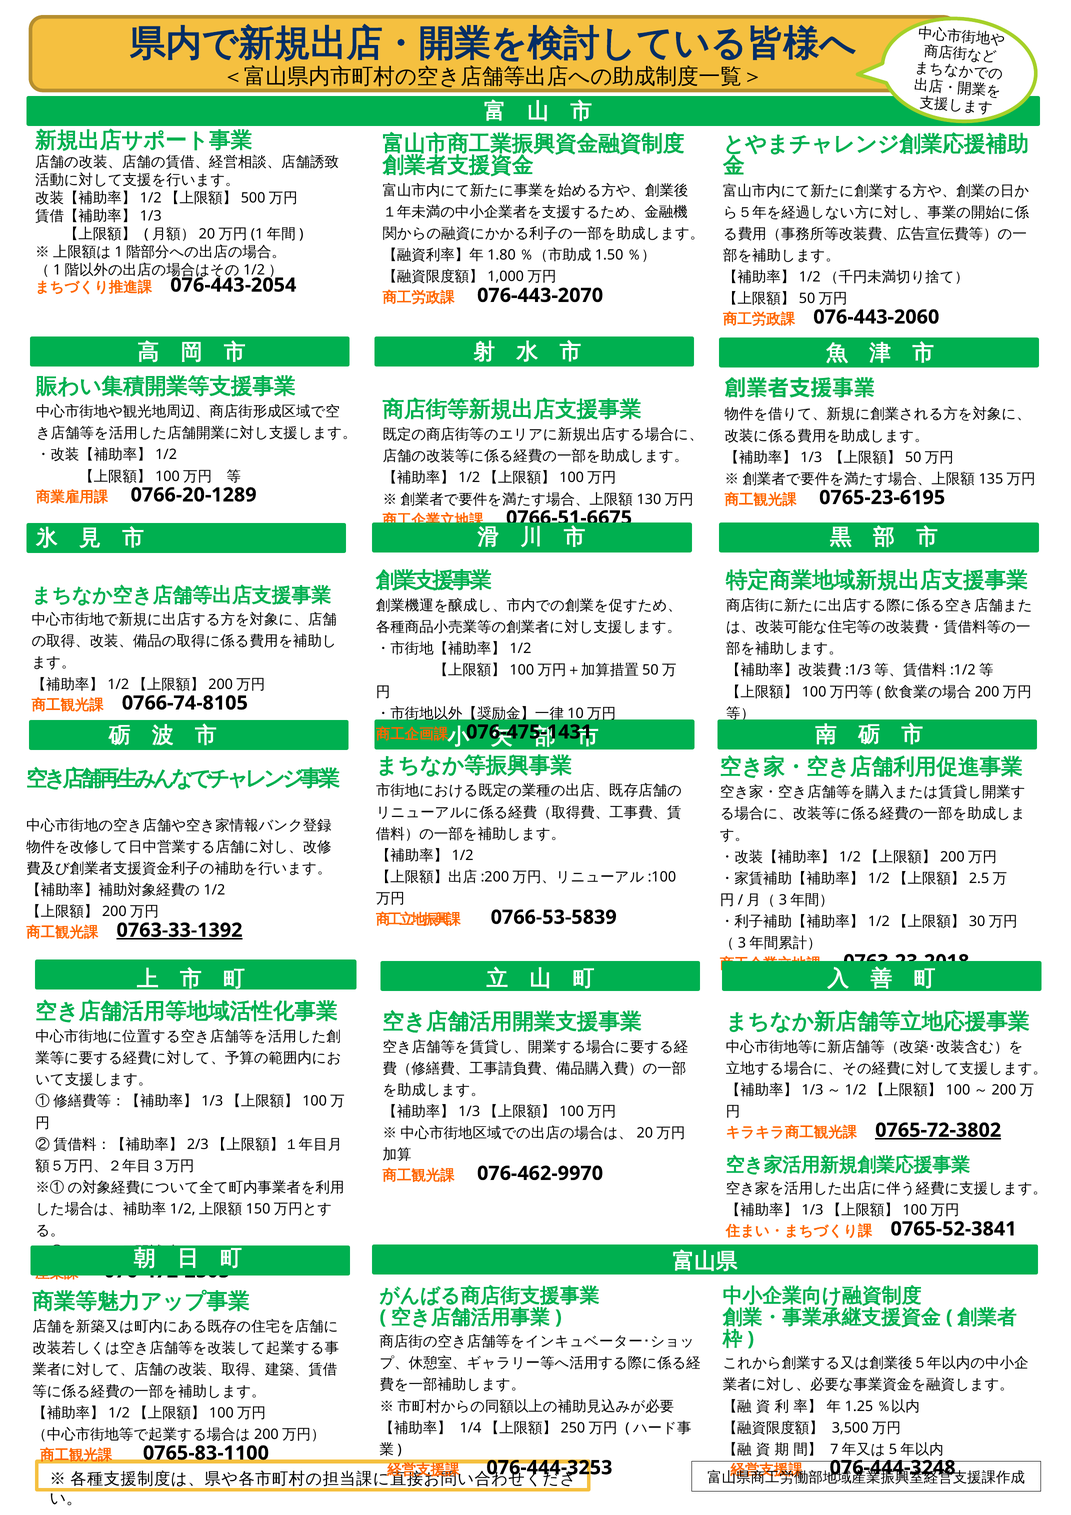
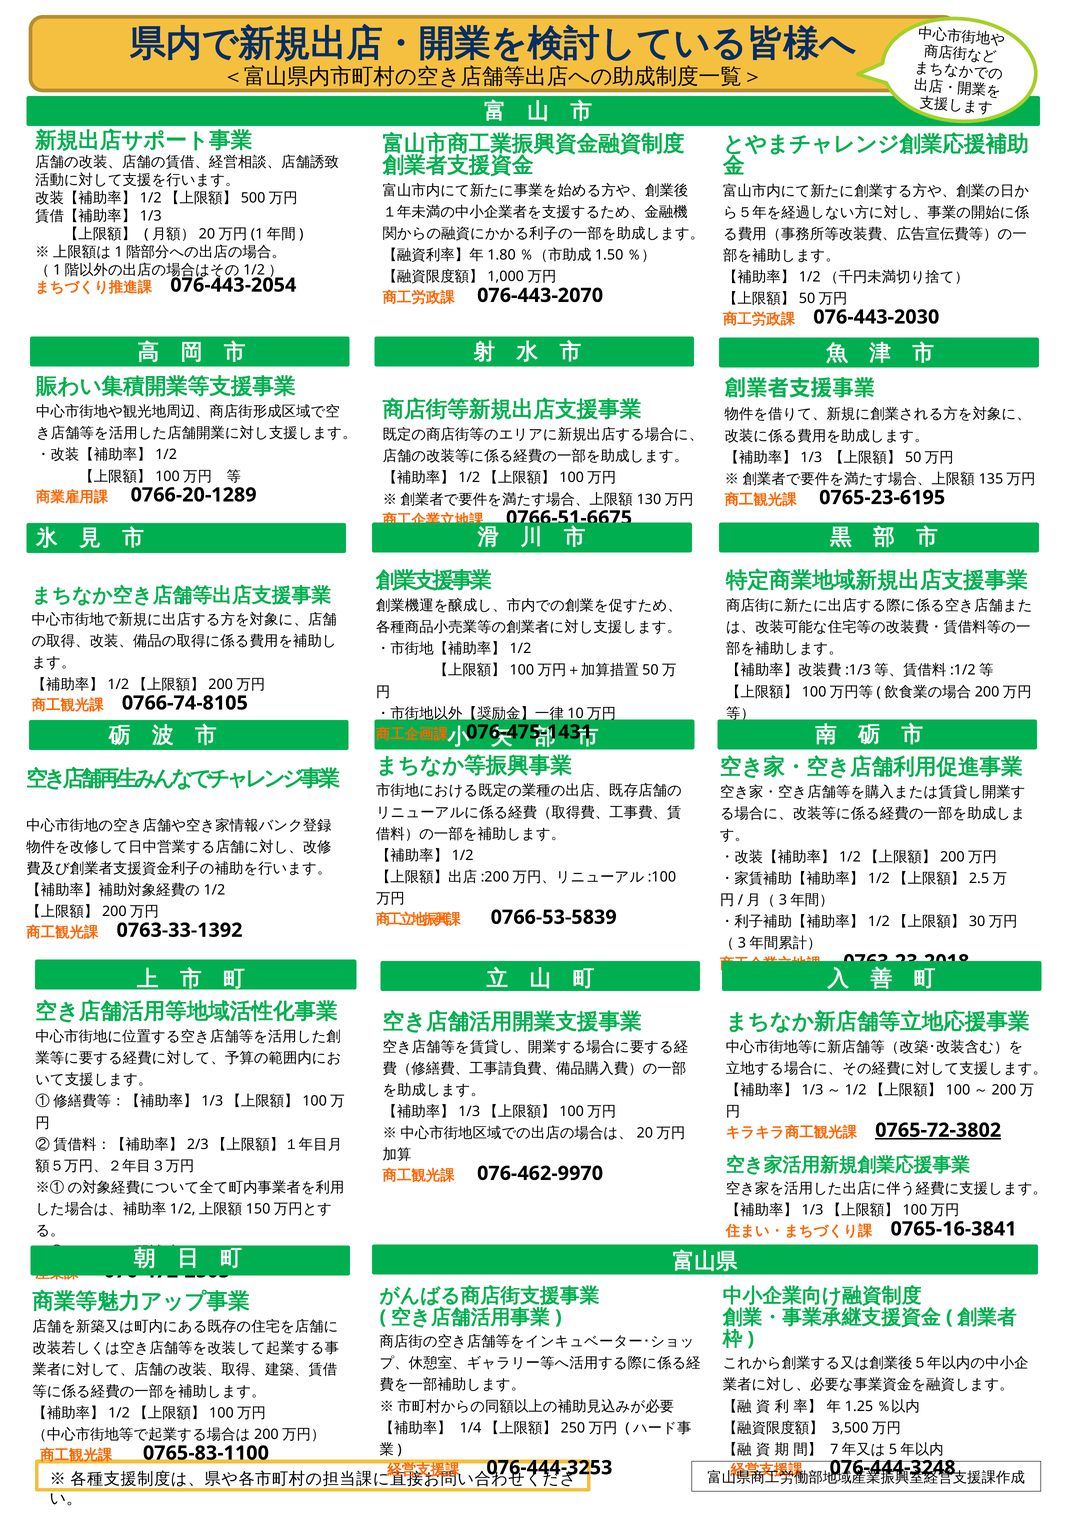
076-443-2060: 076-443-2060 -> 076-443-2030 (876, 317)
0763-33-1392 underline: present -> none (180, 930)
0765-52-3841: 0765-52-3841 -> 0765-16-3841 (954, 1229)
